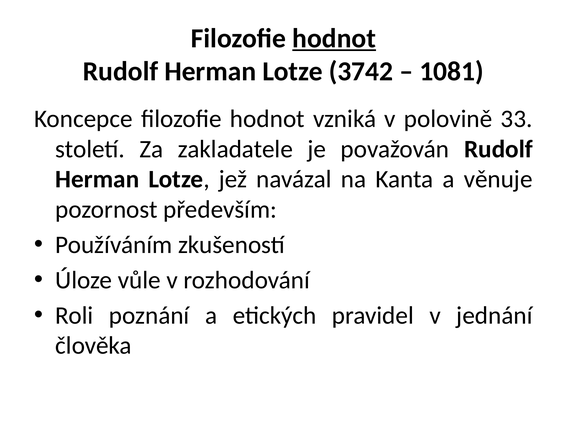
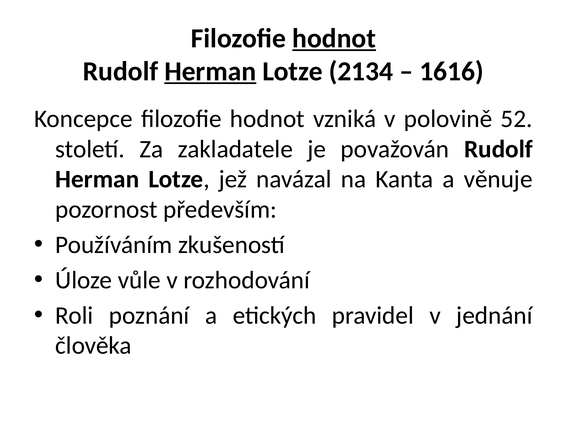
Herman underline: none -> present (210, 71)
3742: 3742 -> 2134 (361, 71)
1081: 1081 -> 1616 (452, 71)
33: 33 -> 52 (517, 119)
